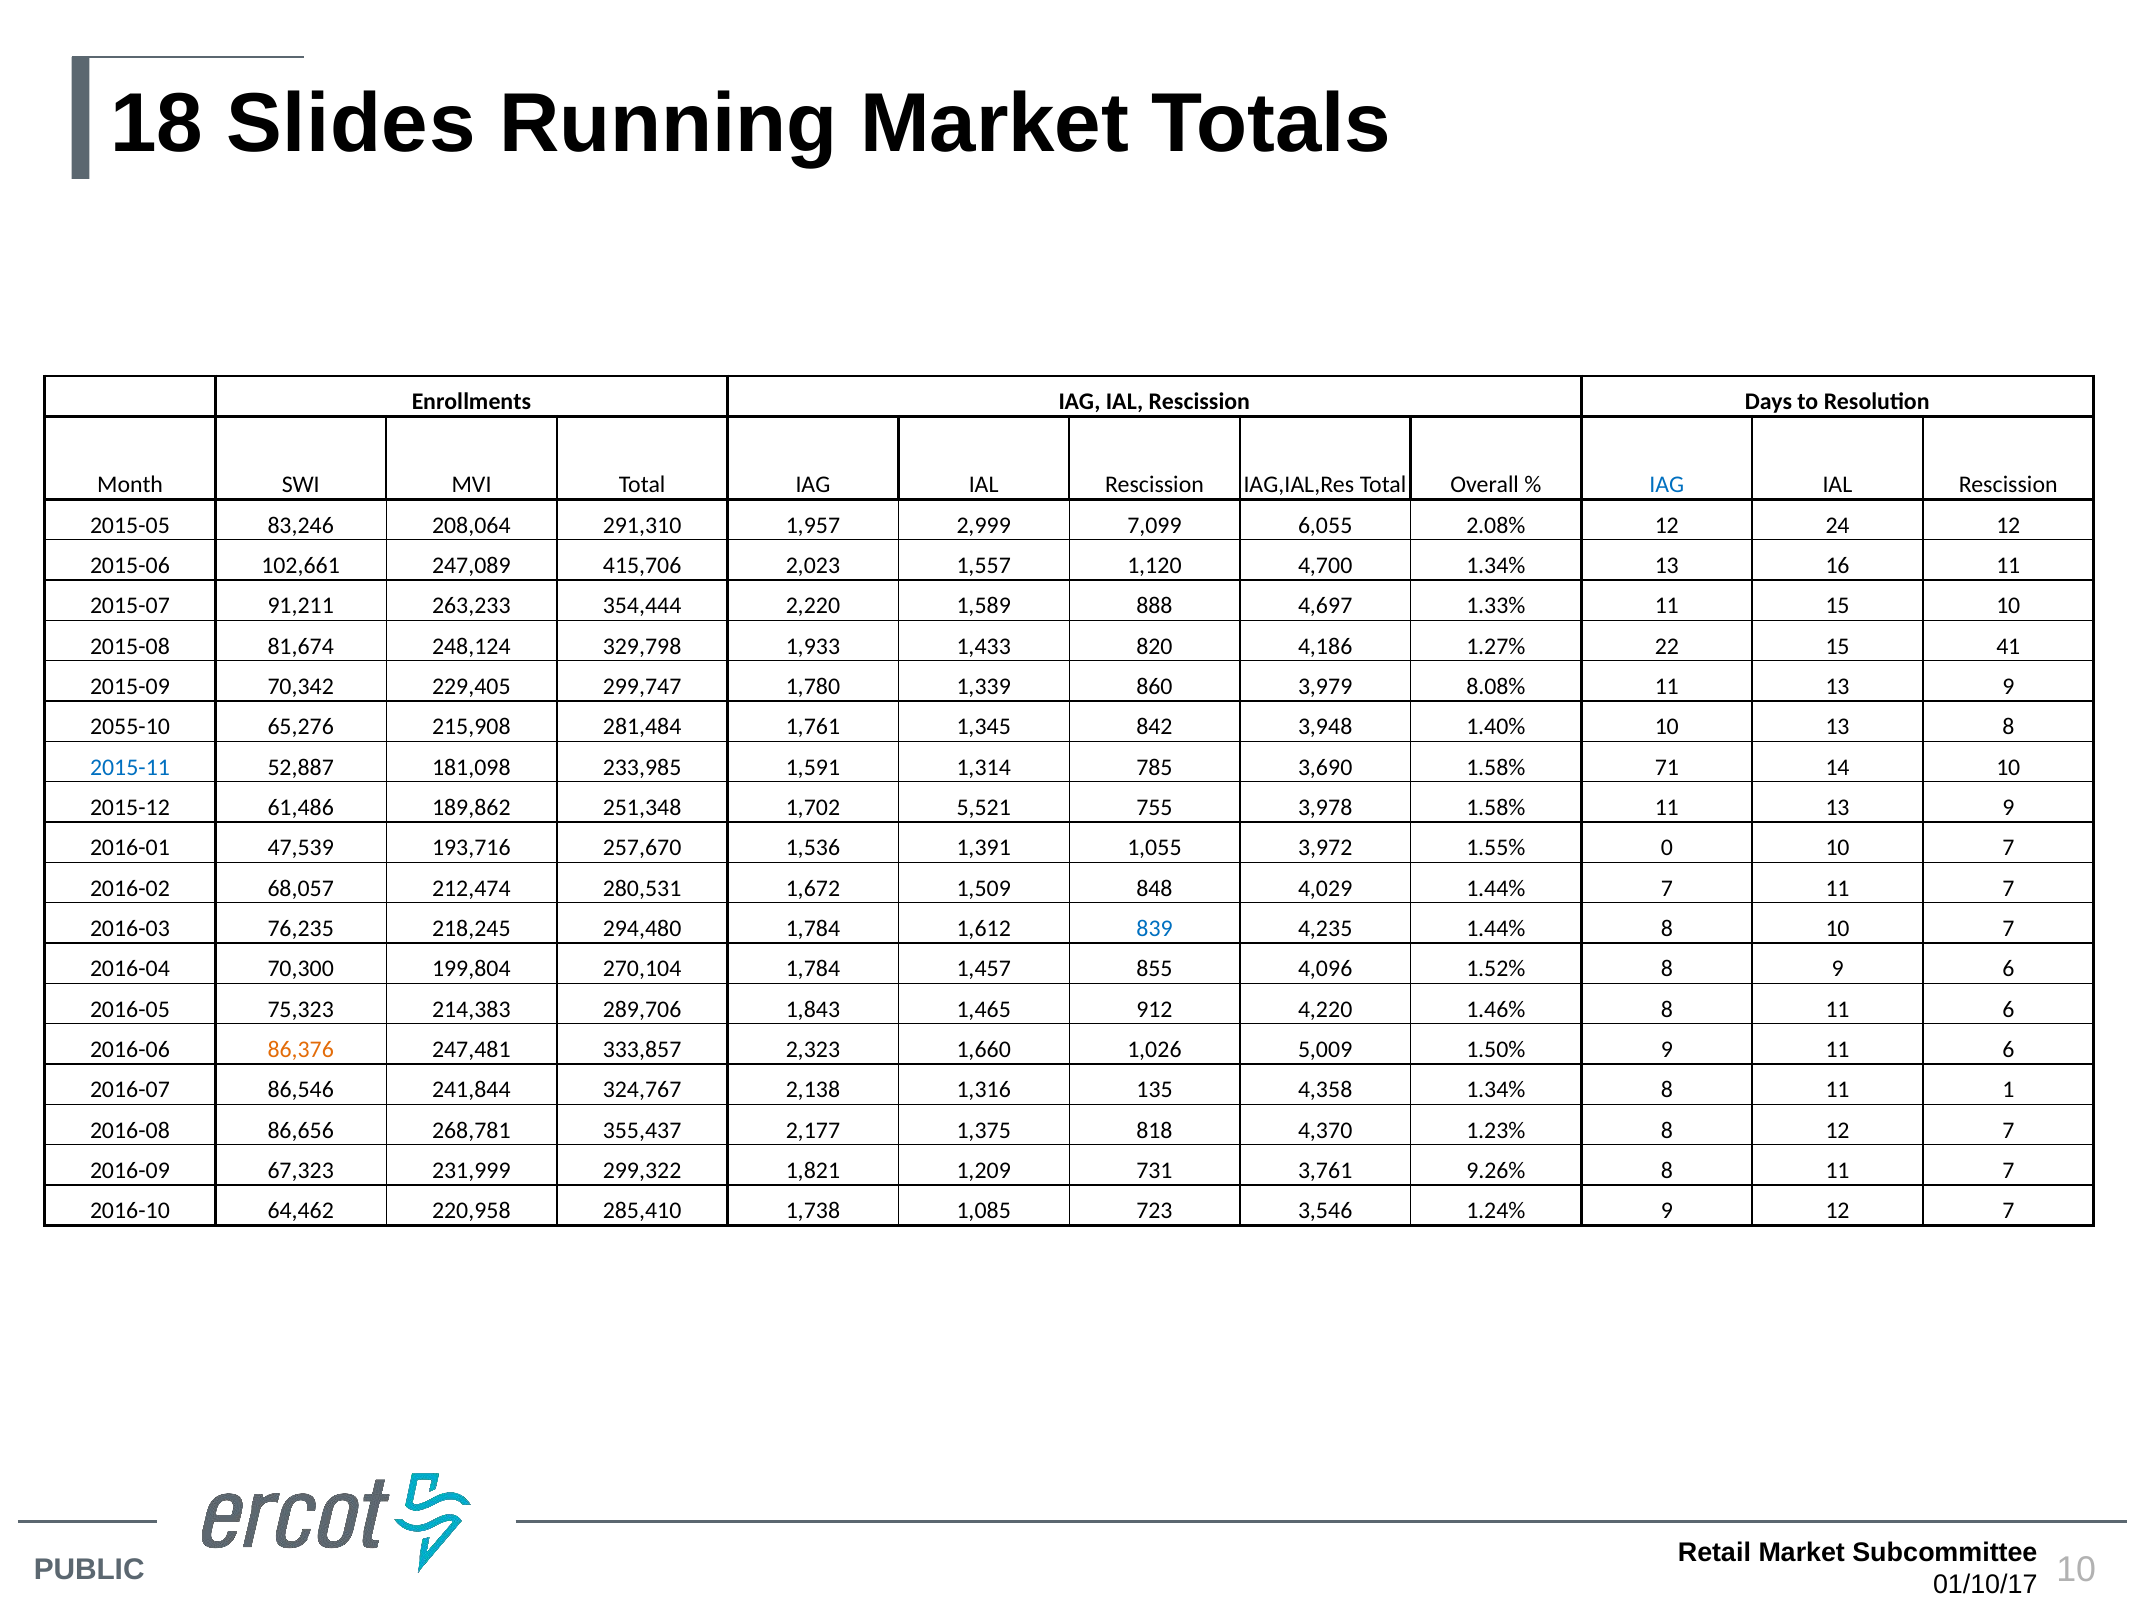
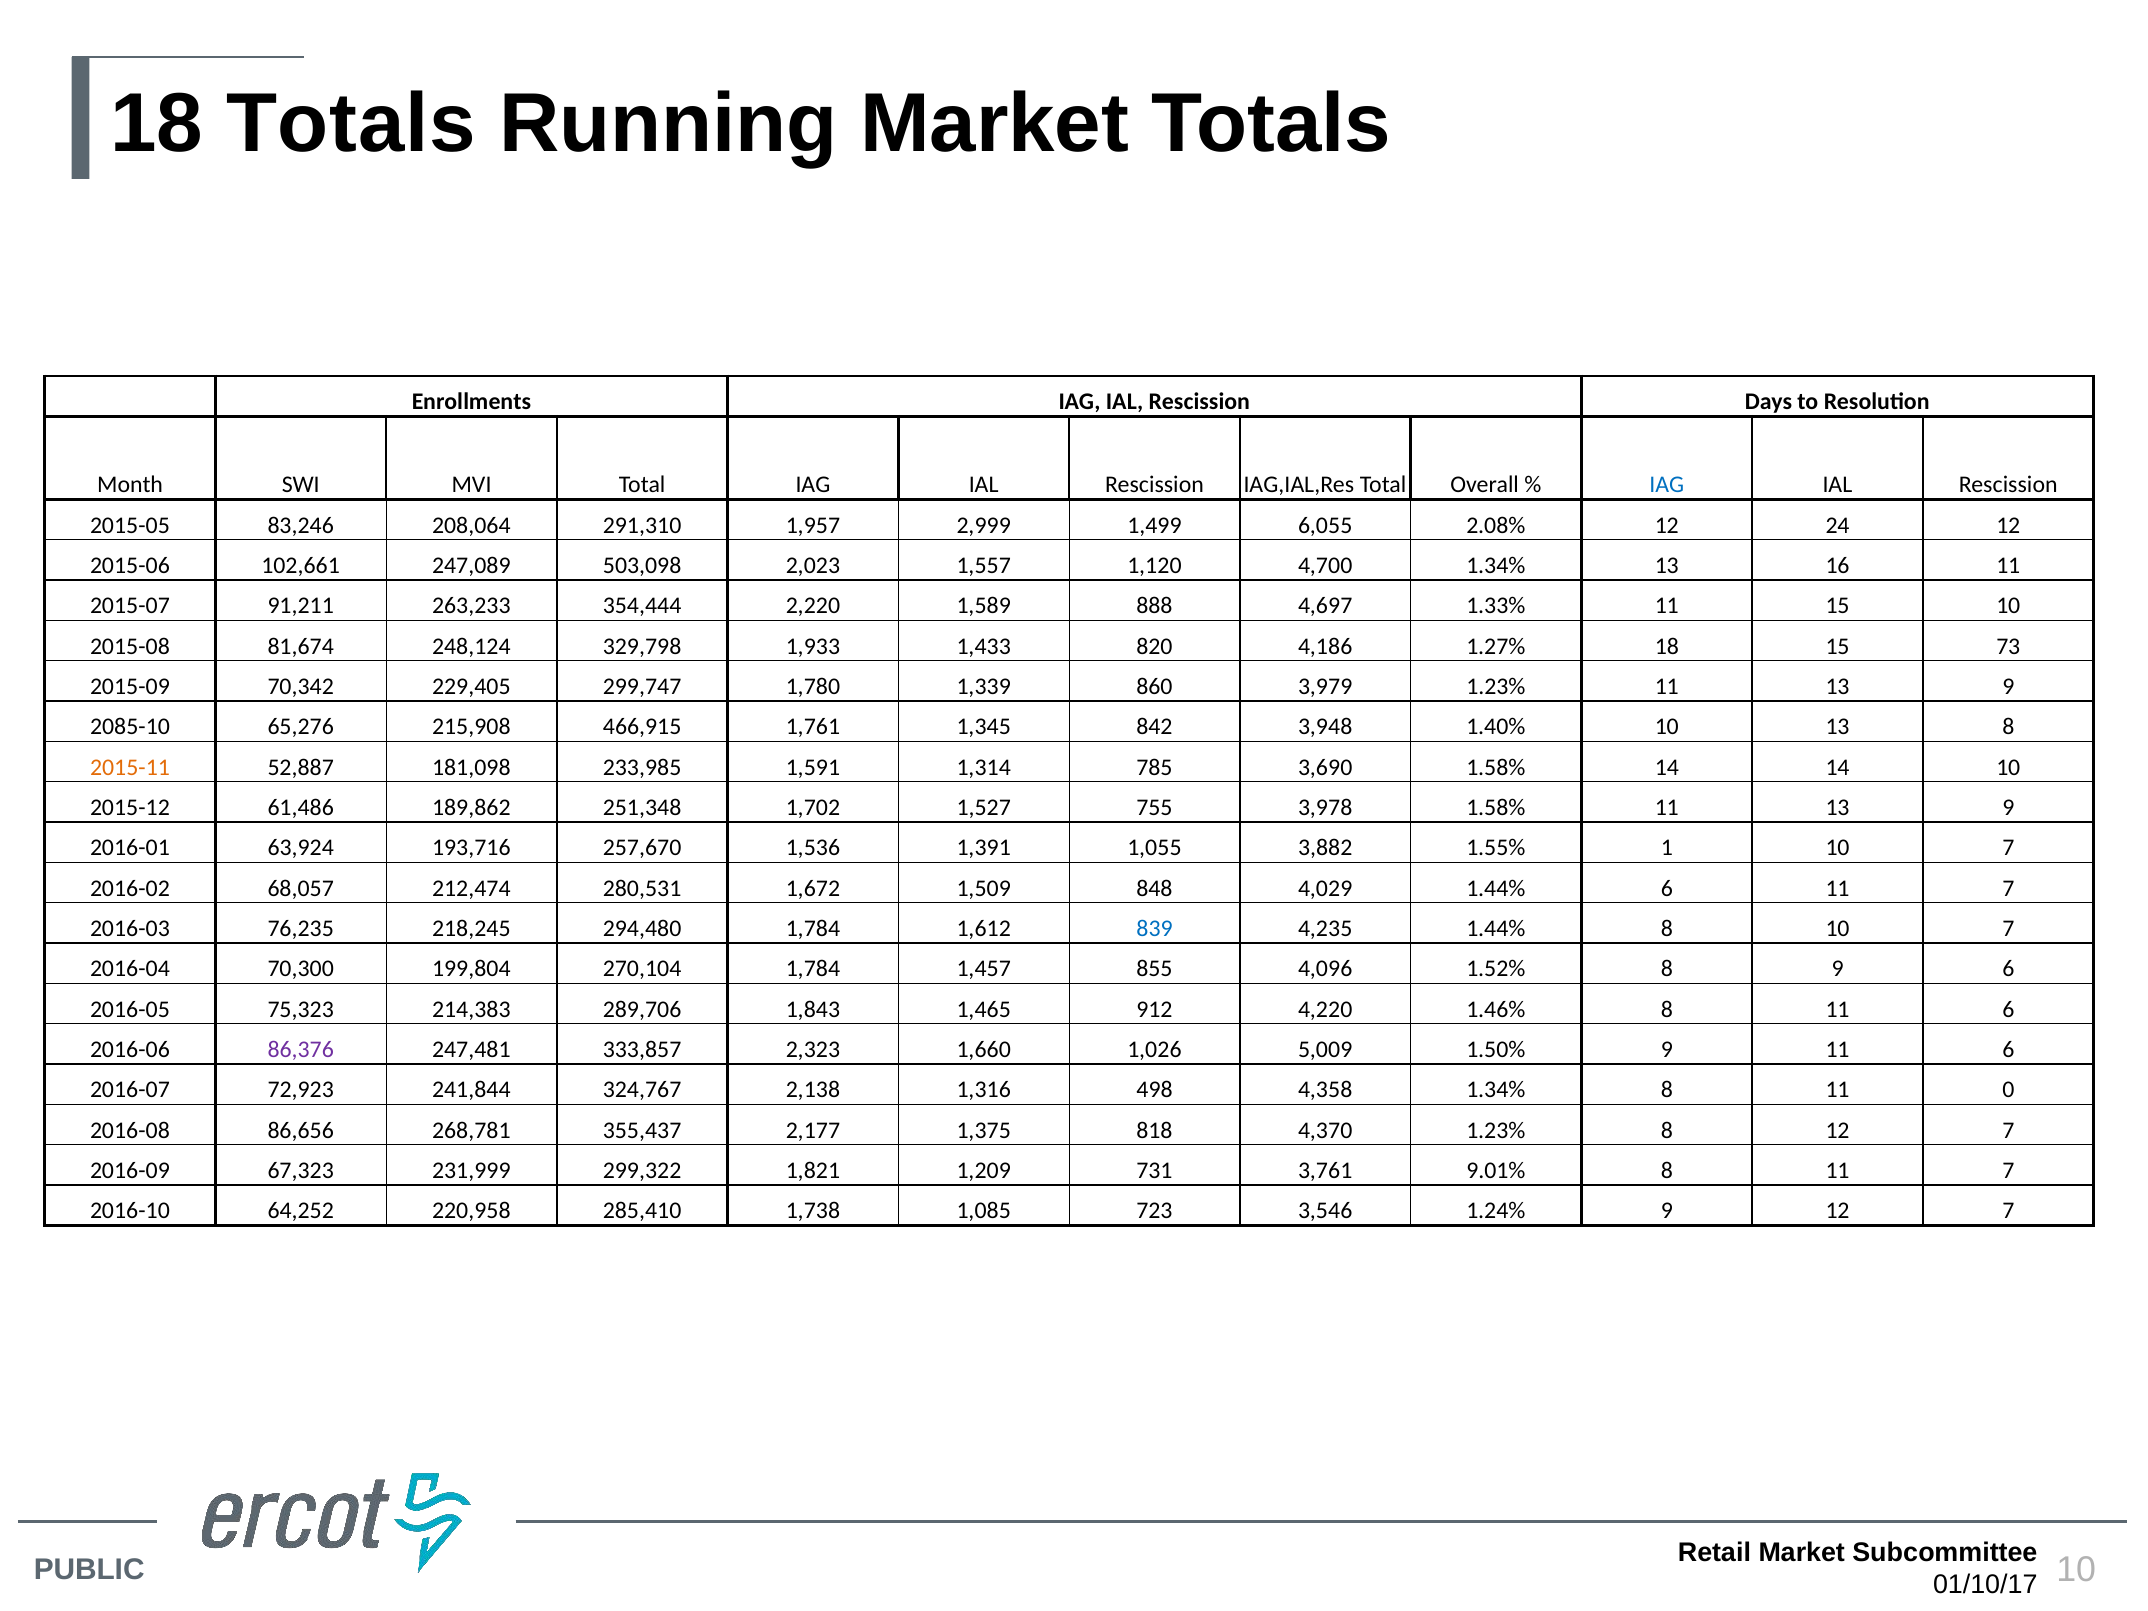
18 Slides: Slides -> Totals (351, 124)
7,099: 7,099 -> 1,499 (1154, 525)
415,706: 415,706 -> 503,098 (642, 566)
1.27% 22: 22 -> 18 (1667, 646)
41: 41 -> 73 (2008, 646)
3,979 8.08%: 8.08% -> 1.23% (1496, 687)
2055-10: 2055-10 -> 2085-10 (130, 727)
281,484: 281,484 -> 466,915 (642, 727)
2015-11 colour: blue -> orange (130, 767)
1.58% 71: 71 -> 14 (1667, 767)
5,521: 5,521 -> 1,527 (984, 808)
47,539: 47,539 -> 63,924 (301, 848)
3,972: 3,972 -> 3,882 (1325, 848)
0: 0 -> 1 (1667, 848)
1.44% 7: 7 -> 6 (1667, 888)
86,376 colour: orange -> purple (301, 1050)
86,546: 86,546 -> 72,923 (301, 1090)
135: 135 -> 498 (1155, 1090)
1: 1 -> 0 (2008, 1090)
9.26%: 9.26% -> 9.01% (1496, 1171)
64,462: 64,462 -> 64,252 (301, 1211)
